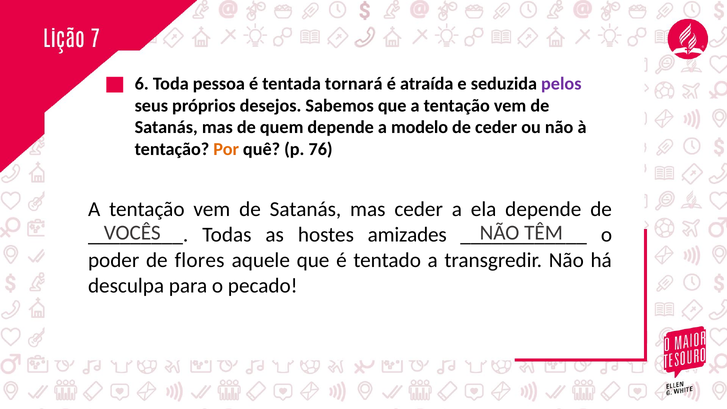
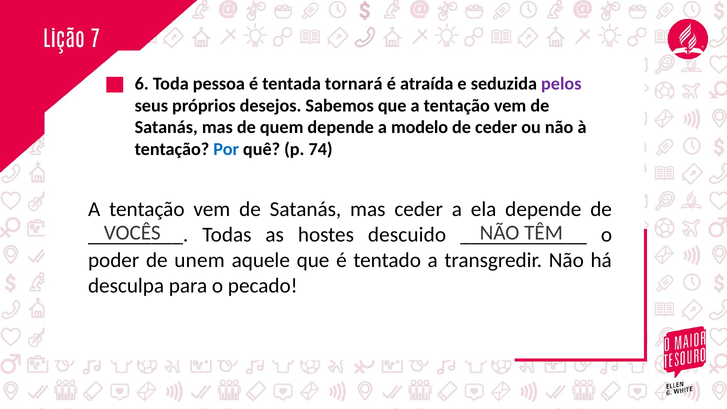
Por colour: orange -> blue (226, 149)
76: 76 -> 74 (321, 149)
amizades: amizades -> descuido (407, 235)
flores: flores -> unem (200, 260)
